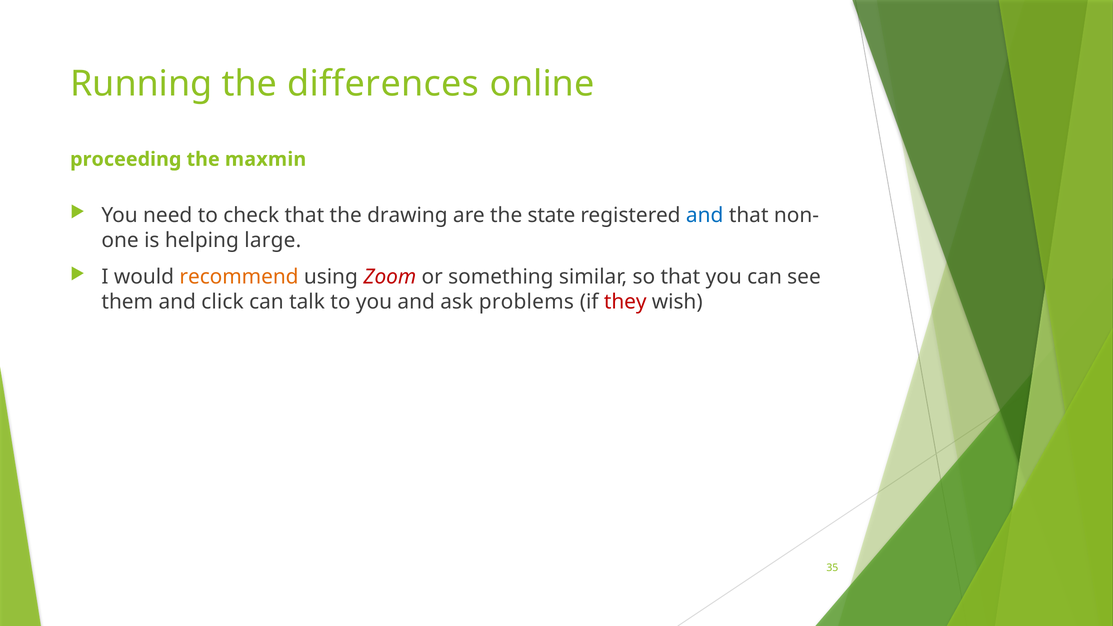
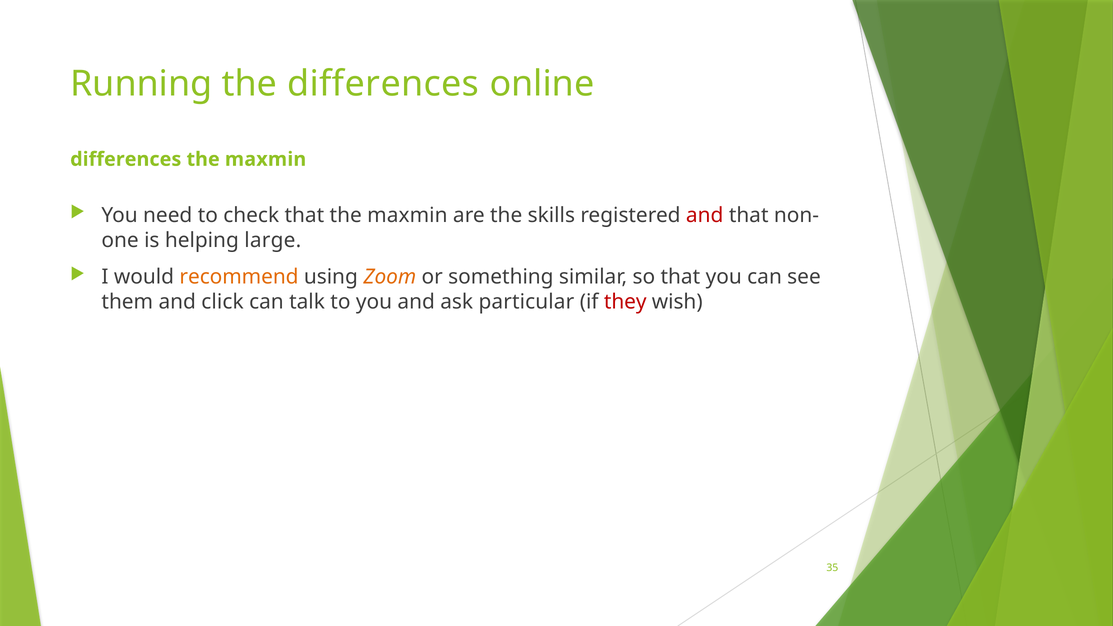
proceeding: proceeding -> differences (126, 159)
that the drawing: drawing -> maxmin (407, 215)
state: state -> skills (551, 215)
and colour: blue -> red (705, 215)
Zoom colour: red -> orange (390, 277)
problems: problems -> particular (526, 302)
